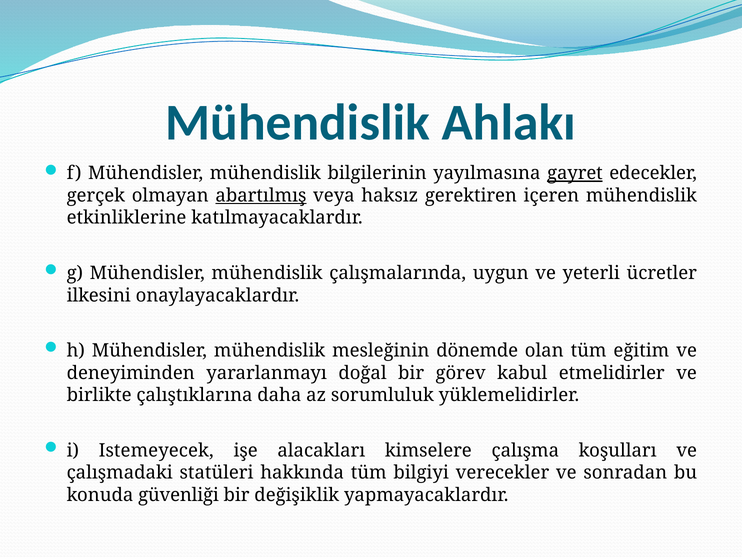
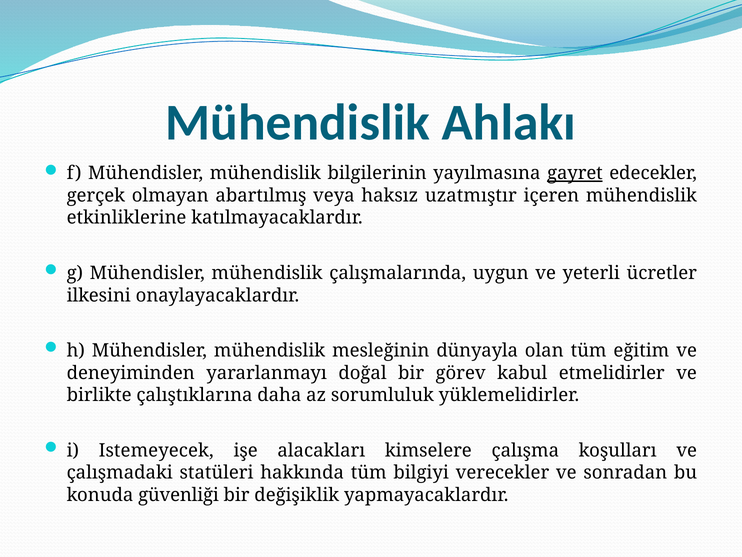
abartılmış underline: present -> none (261, 195)
gerektiren: gerektiren -> uzatmıştır (471, 195)
dönemde: dönemde -> dünyayla (477, 350)
